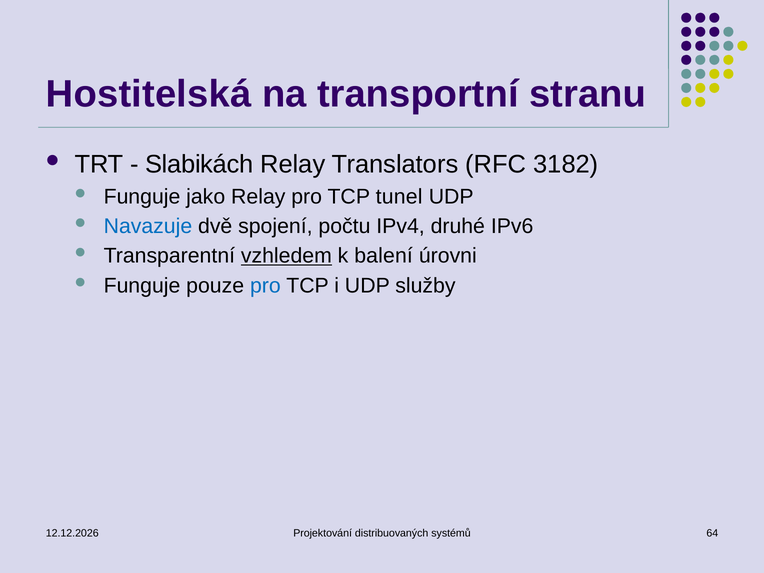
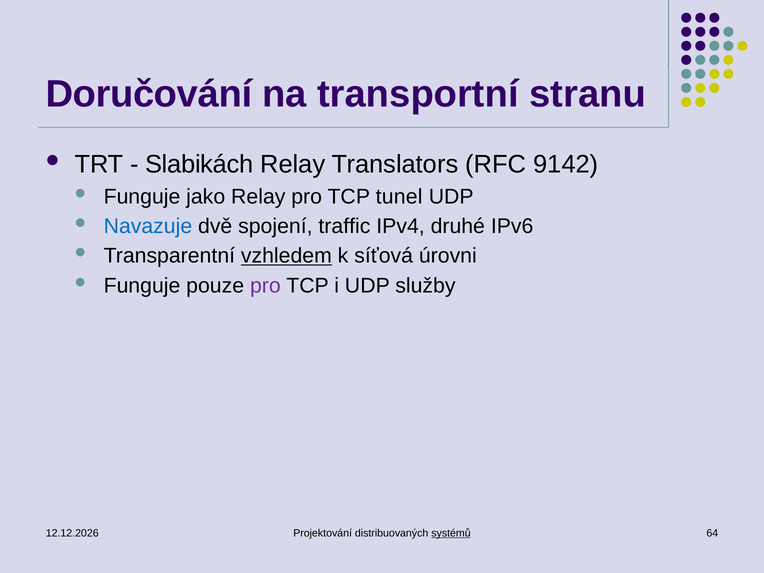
Hostitelská: Hostitelská -> Doručování (149, 94)
3182: 3182 -> 9142 (566, 165)
počtu: počtu -> traffic (344, 226)
balení: balení -> síťová (384, 256)
pro colour: blue -> purple (265, 286)
systémů underline: none -> present (451, 533)
